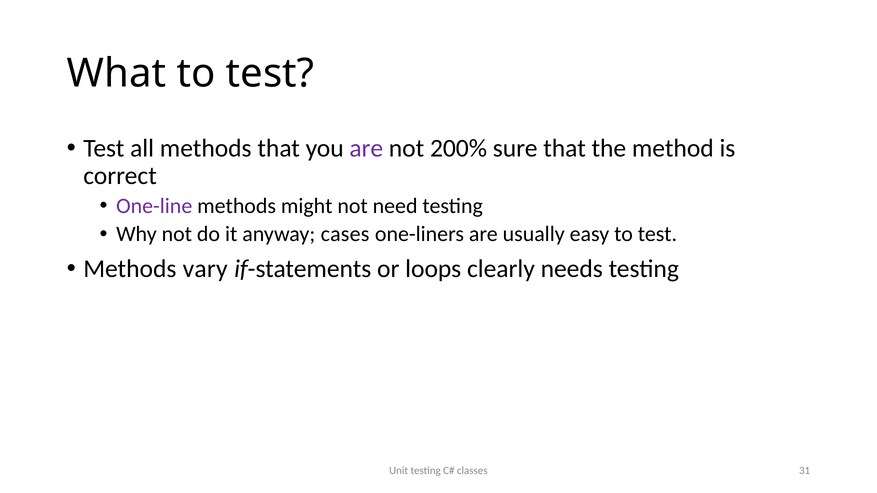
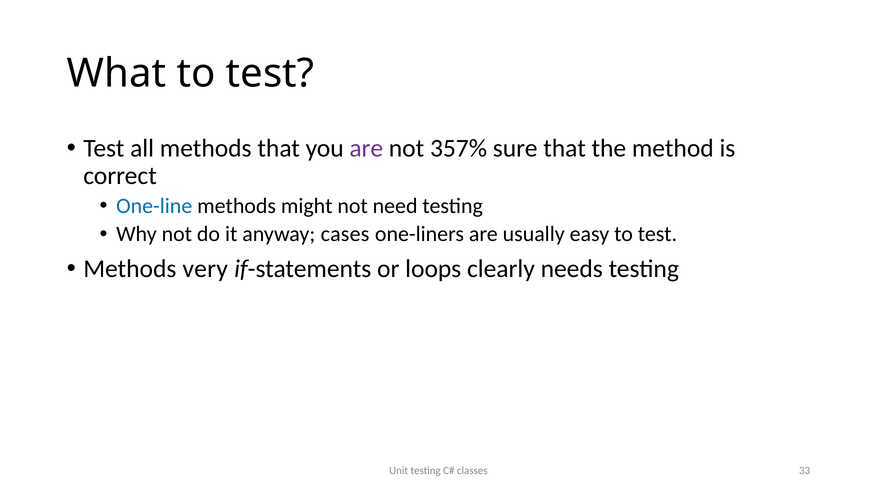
200%: 200% -> 357% (459, 148)
One-line colour: purple -> blue (154, 206)
vary: vary -> very (205, 269)
31: 31 -> 33 (805, 471)
